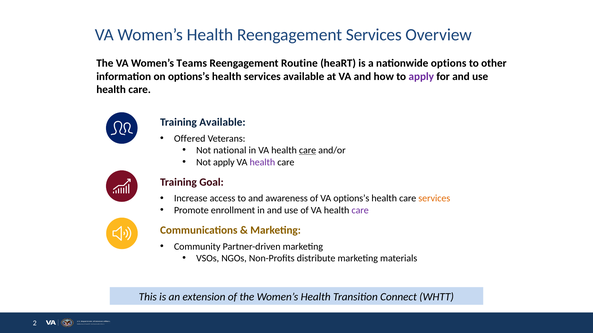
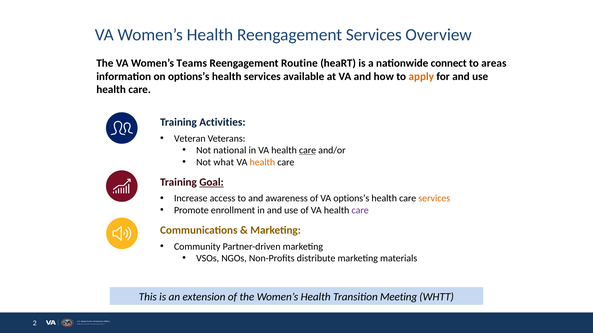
options: options -> connect (449, 63)
other: other -> areas (494, 63)
apply colour: purple -> orange (421, 76)
Training Available: Available -> Activities (222, 122)
Offered: Offered -> Veteran (190, 139)
Not apply: apply -> what (224, 162)
health colour: purple -> orange (262, 162)
Goal underline: none -> present (212, 182)
Connect: Connect -> Meeting (399, 297)
